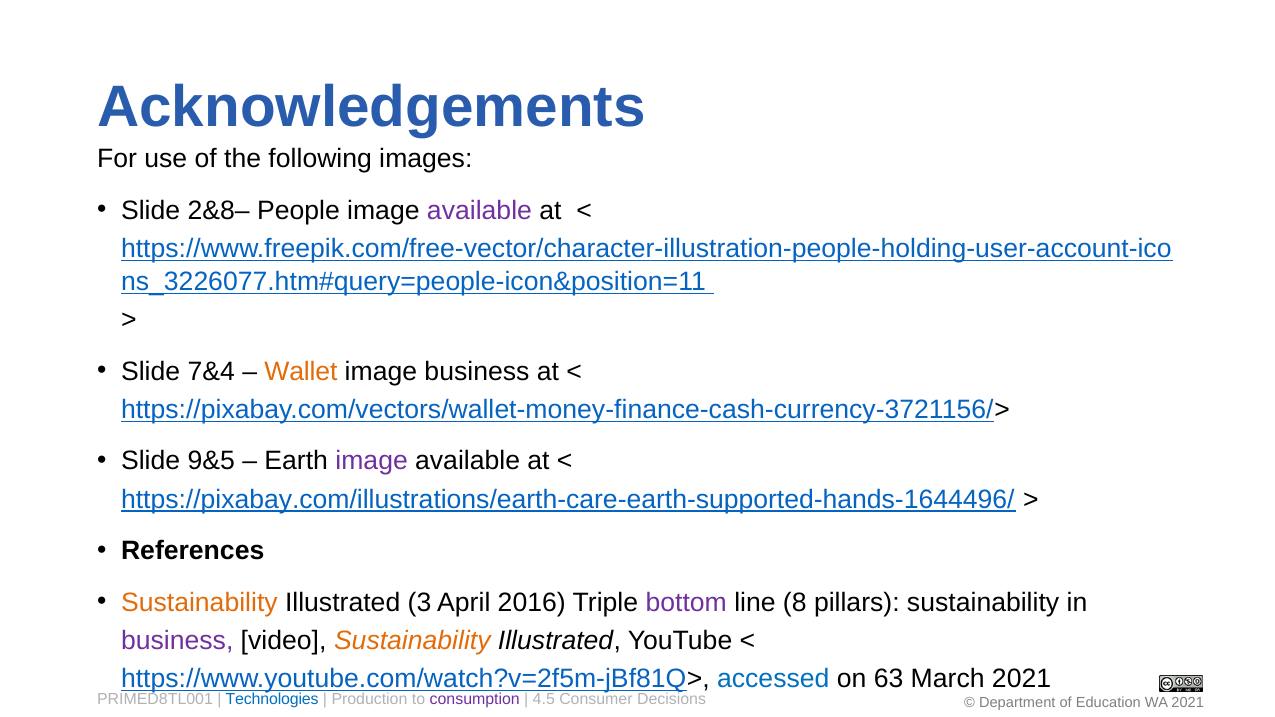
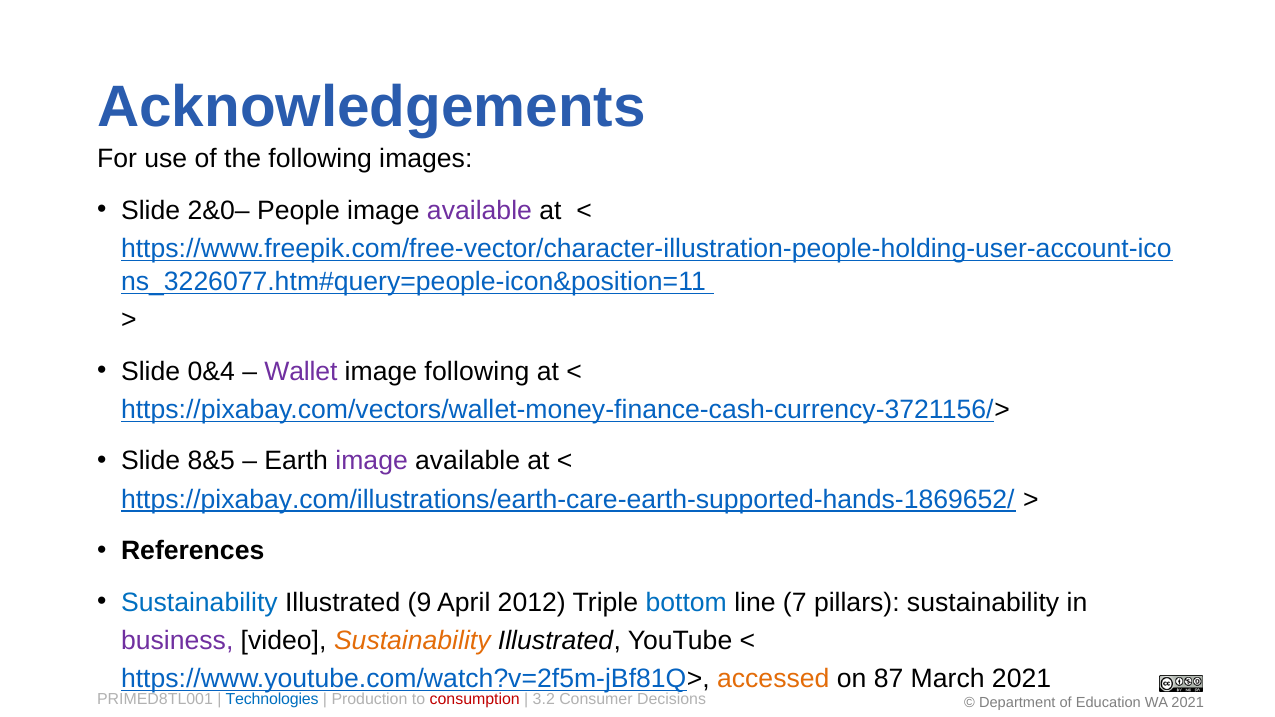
2&8–: 2&8– -> 2&0– (219, 211)
7&4: 7&4 -> 0&4 (211, 372)
Wallet colour: orange -> purple (301, 372)
image business: business -> following (477, 372)
9&5: 9&5 -> 8&5 (211, 461)
https://pixabay.com/illustrations/earth-care-earth-supported-hands-1644496/: https://pixabay.com/illustrations/earth-care-earth-supported-hands-1644496/ -> https://pixabay.com/illustrations/earth-care-earth-supported-hands-1869652/ (568, 500)
Sustainability colour: orange -> blue (199, 603)
3: 3 -> 9 (419, 603)
2016: 2016 -> 2012 (532, 603)
bottom colour: purple -> blue (686, 603)
8: 8 -> 7 (795, 603)
accessed colour: blue -> orange (773, 679)
63: 63 -> 87 (889, 679)
consumption colour: purple -> red (475, 700)
4.5: 4.5 -> 3.2 (544, 700)
